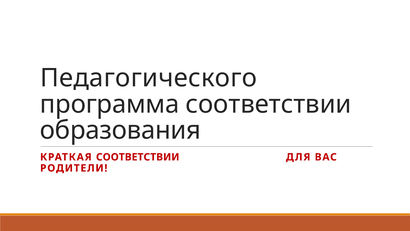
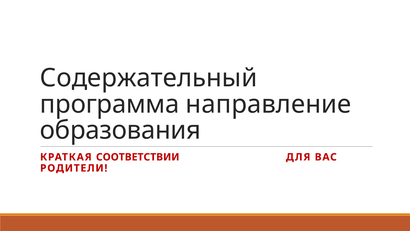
Педагогического: Педагогического -> Содержательный (149, 78)
программа соответствии: соответствии -> направление (268, 104)
